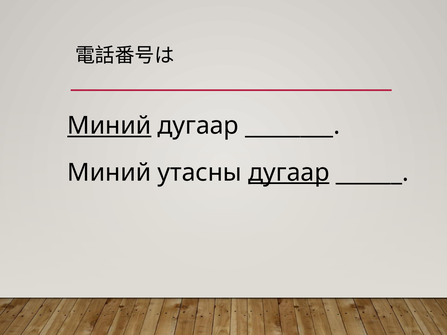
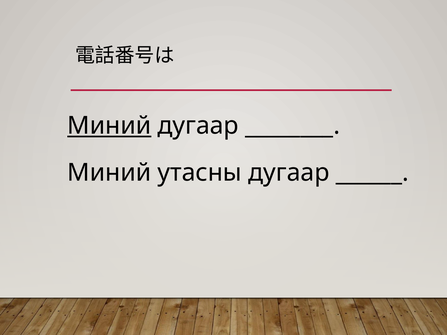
дугаар underline: present -> none (289, 173)
